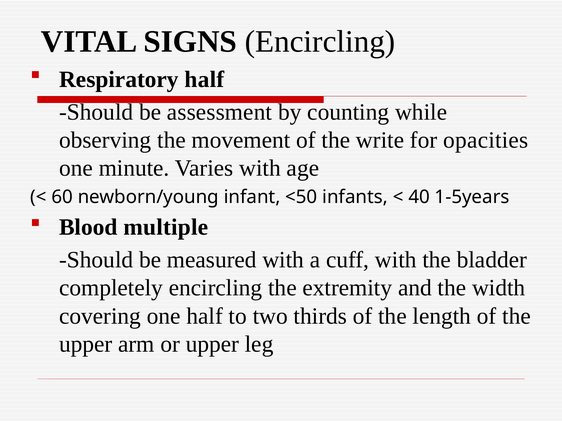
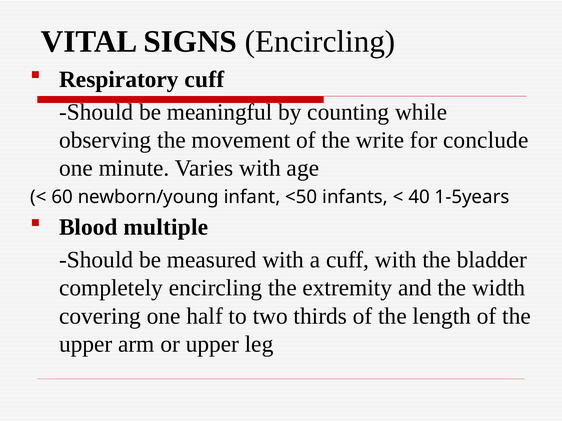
Respiratory half: half -> cuff (204, 79)
assessment: assessment -> meaningful (220, 112)
opacities: opacities -> conclude (486, 140)
